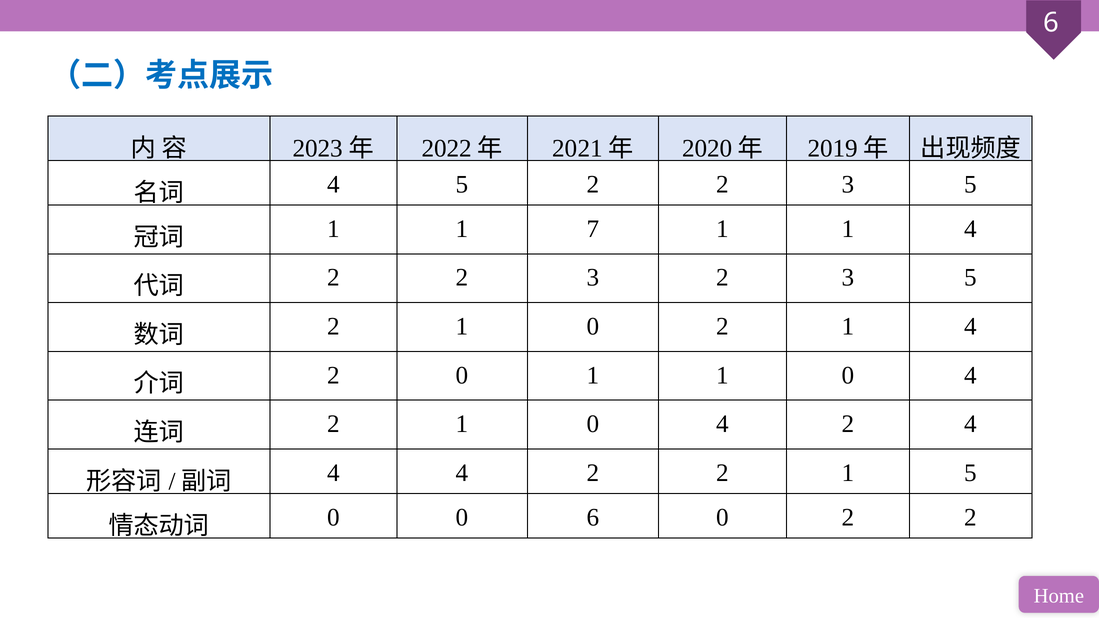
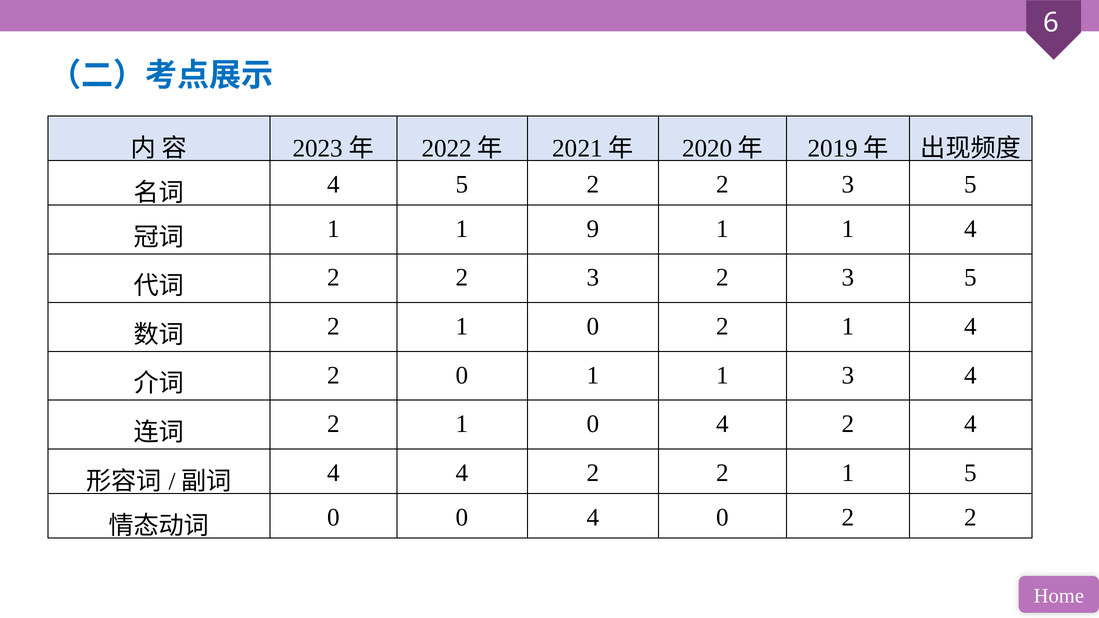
7: 7 -> 9 (593, 229)
1 1 0: 0 -> 3 (848, 375)
0 0 6: 6 -> 4 (593, 517)
